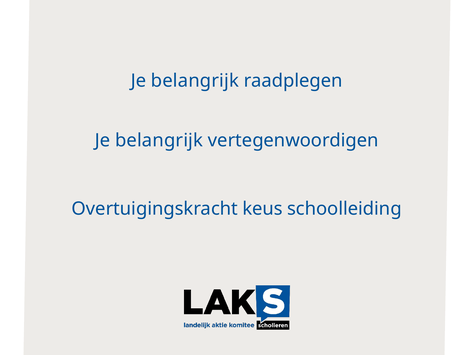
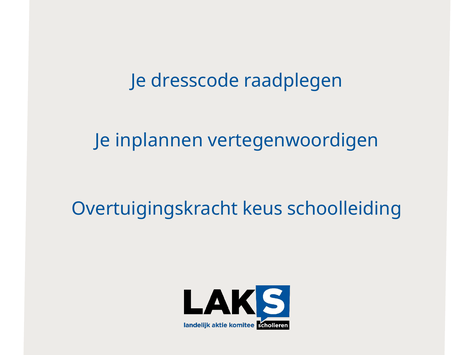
belangrijk: belangrijk -> dresscode (195, 81)
belangrijk: belangrijk -> inplannen (159, 141)
